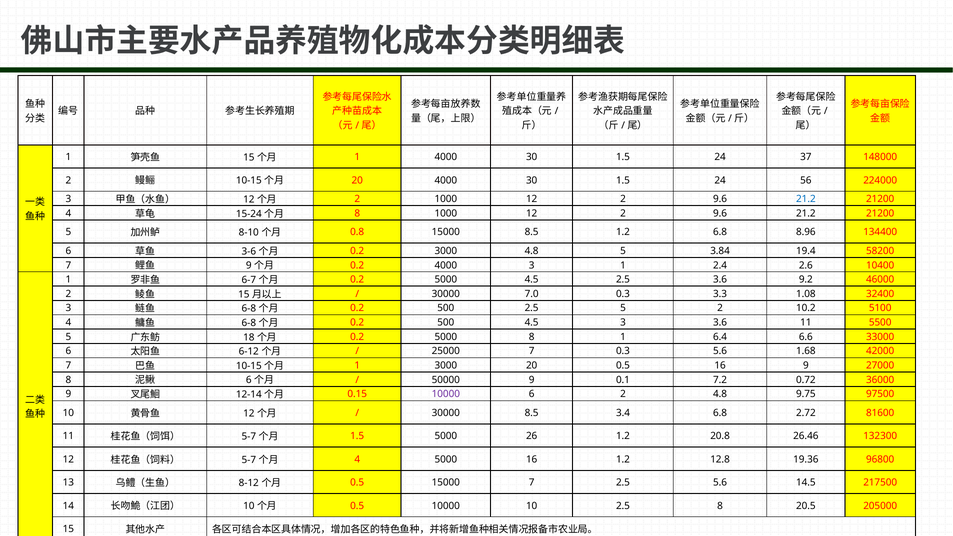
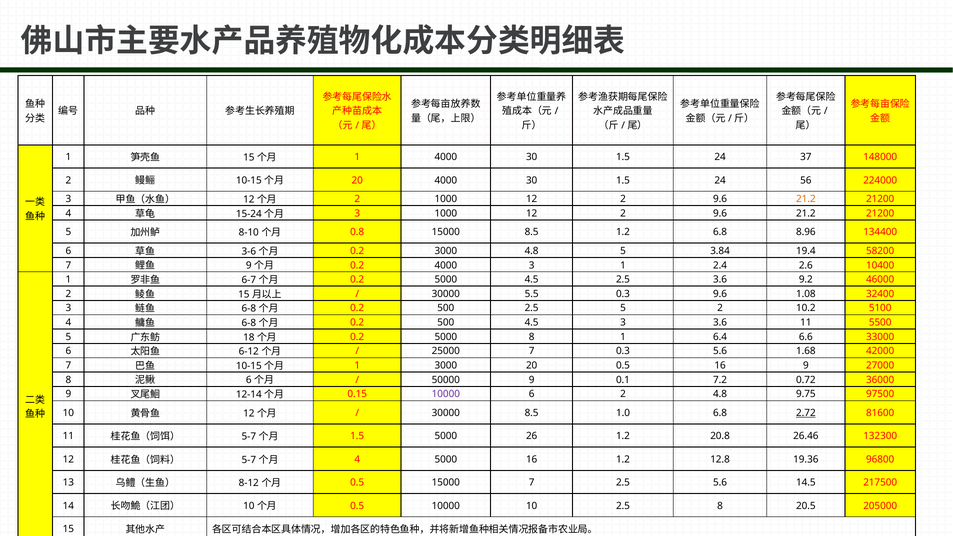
21.2 colour: blue -> orange (806, 199)
8: 8 -> 3 (357, 213)
7.0: 7.0 -> 5.5 (532, 294)
0.3 3.3: 3.3 -> 9.6 (720, 294)
3.4: 3.4 -> 1.0 (623, 413)
2.72 underline: none -> present (806, 413)
